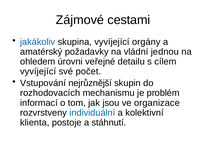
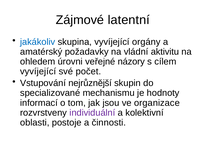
cestami: cestami -> latentní (129, 20)
jednou: jednou -> aktivitu (165, 52)
detailu: detailu -> názory (131, 62)
rozhodovacích: rozhodovacích -> specializované (50, 93)
problém: problém -> hodnoty (163, 93)
individuální colour: blue -> purple (92, 113)
klienta: klienta -> oblasti (35, 123)
stáhnutí: stáhnutí -> činnosti (109, 123)
